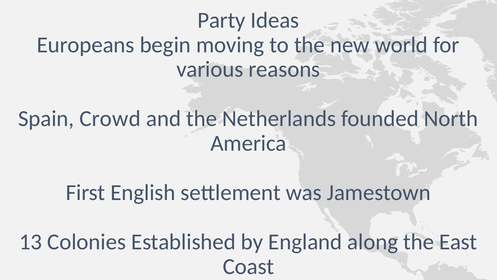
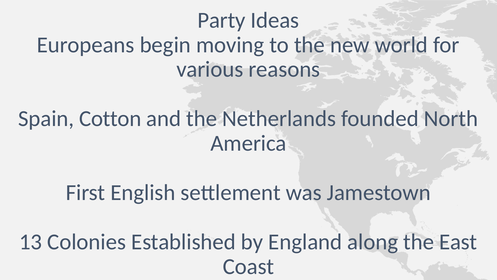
Crowd: Crowd -> Cotton (110, 119)
